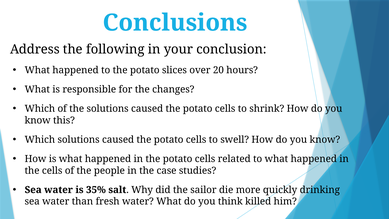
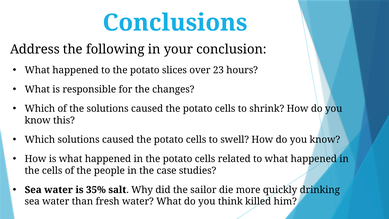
20: 20 -> 23 (218, 70)
